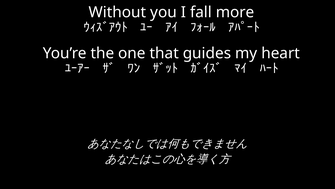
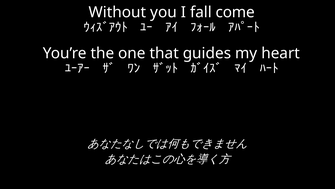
more: more -> come (235, 12)
